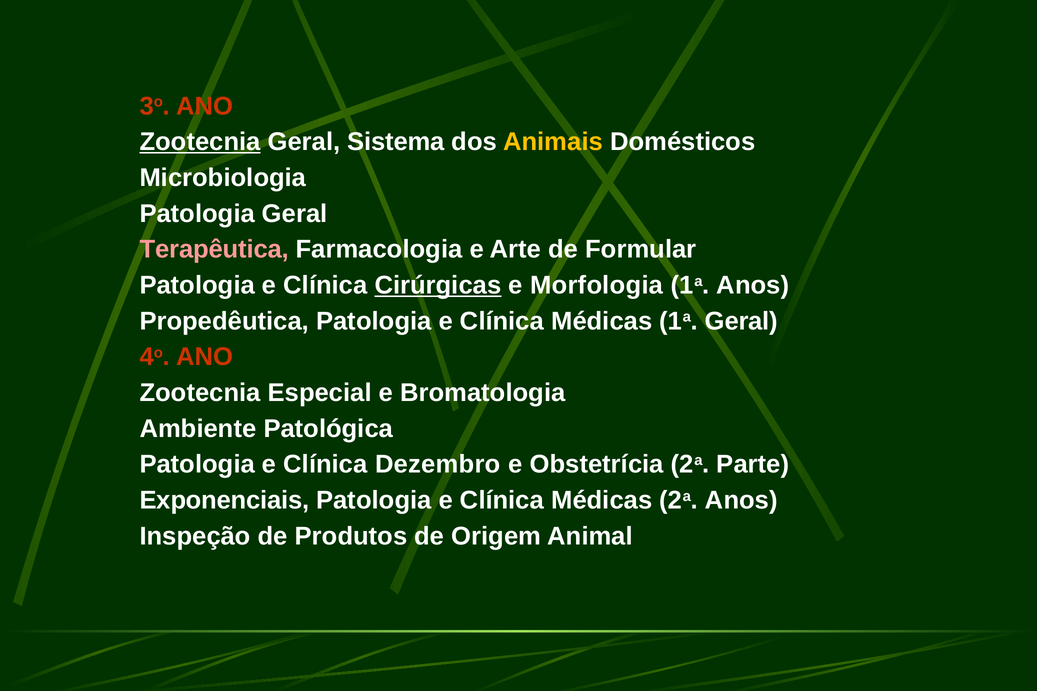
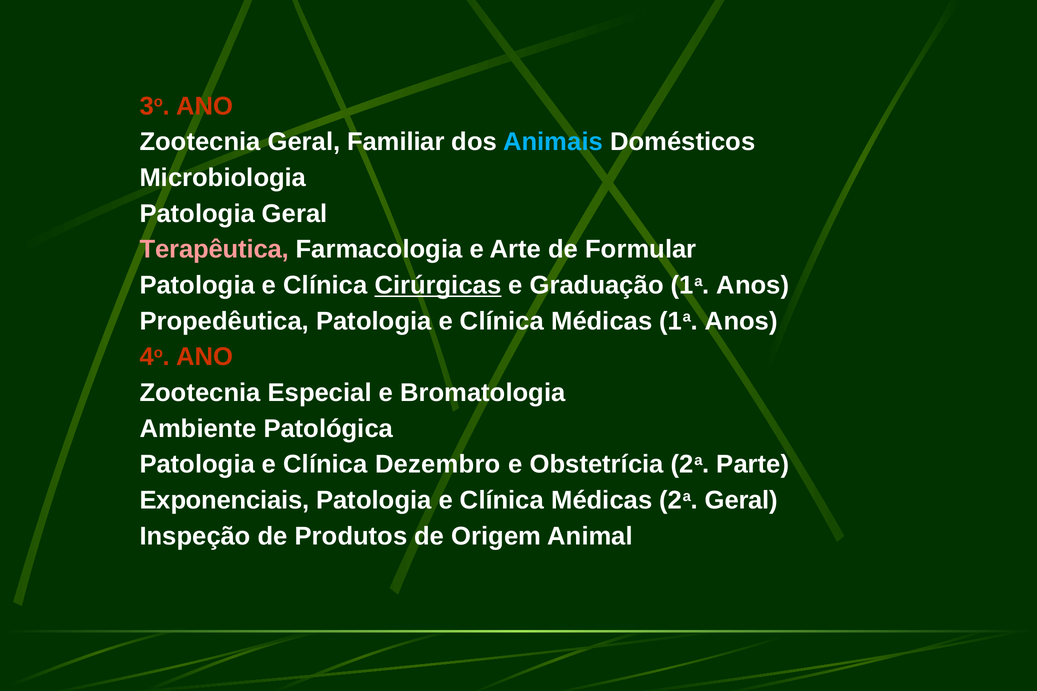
Zootecnia underline: present -> none (200, 142)
Sistema: Sistema -> Familiar (396, 142)
Animais colour: yellow -> light blue (553, 142)
Morfologia: Morfologia -> Graduação (597, 285)
Médicas 1a Geral: Geral -> Anos (741, 321)
2a Anos: Anos -> Geral (741, 501)
